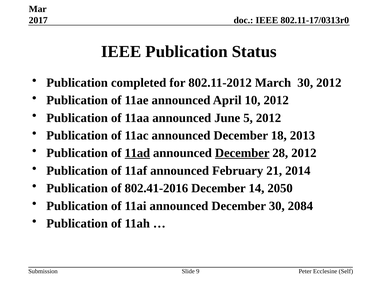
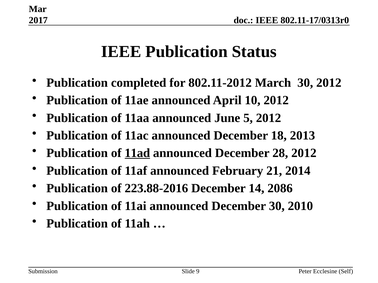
December underline: present -> none (242, 153)
802.41-2016: 802.41-2016 -> 223.88-2016 (156, 189)
2050: 2050 -> 2086 (280, 189)
2084: 2084 -> 2010 (300, 206)
